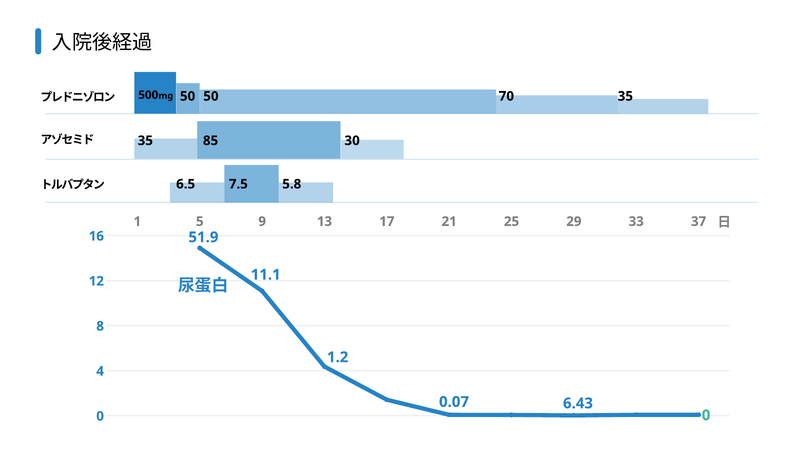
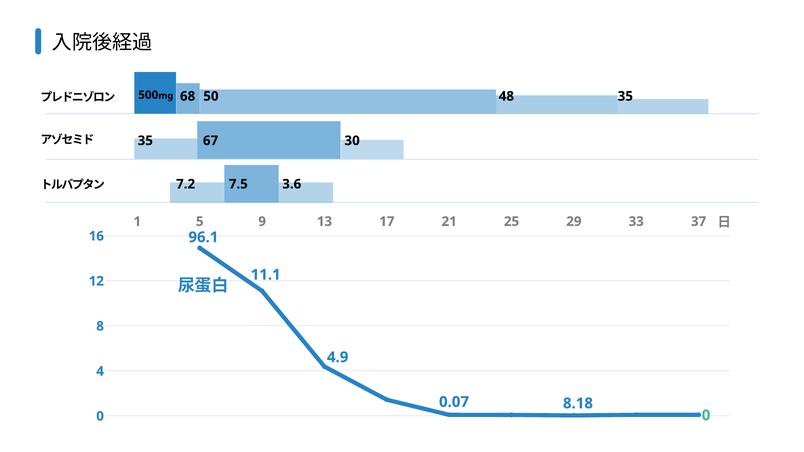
500mg 50: 50 -> 68 (188, 96)
70: 70 -> 48 (506, 96)
85: 85 -> 67 (211, 141)
6.5: 6.5 -> 7.2 (186, 184)
5.8: 5.8 -> 3.6 (292, 184)
51.9: 51.9 -> 96.1 (203, 237)
1.2: 1.2 -> 4.9 (338, 357)
6.43: 6.43 -> 8.18 (578, 404)
